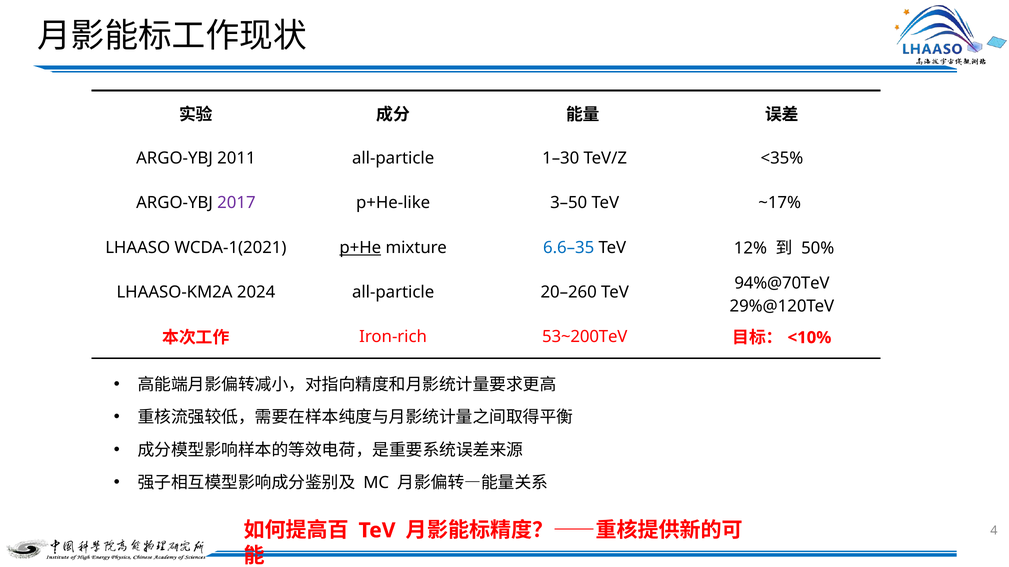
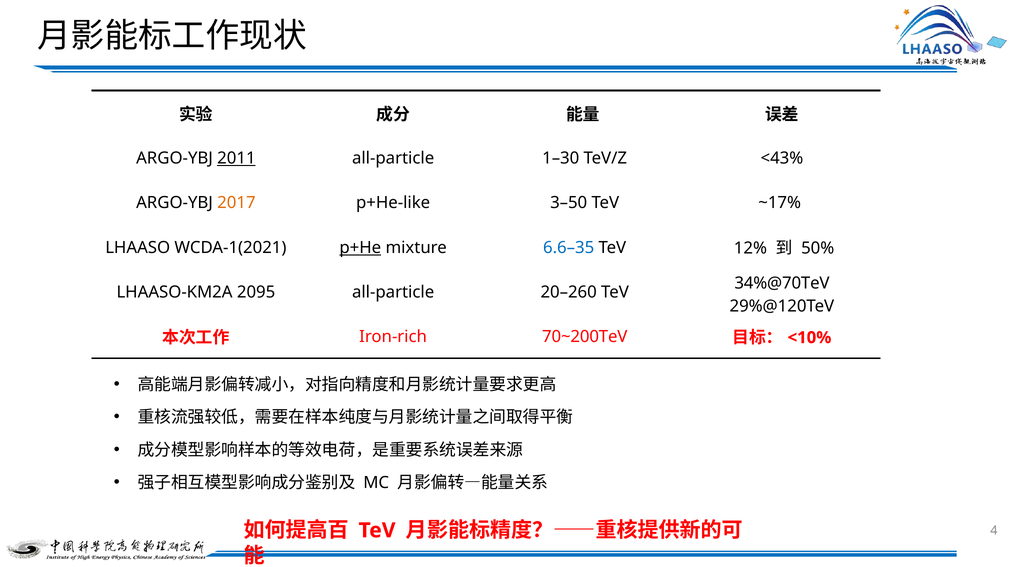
2011 underline: none -> present (236, 158)
<35%: <35% -> <43% (782, 158)
2017 colour: purple -> orange (236, 203)
94%@70TeV: 94%@70TeV -> 34%@70TeV (782, 284)
2024: 2024 -> 2095 (256, 293)
53~200TeV: 53~200TeV -> 70~200TeV (585, 337)
